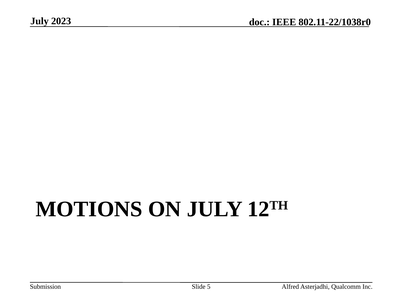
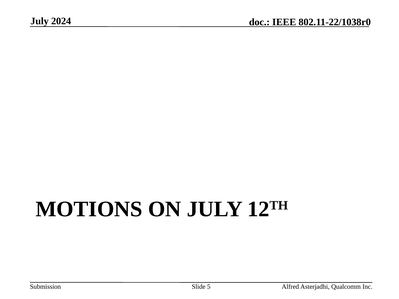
2023: 2023 -> 2024 (61, 21)
